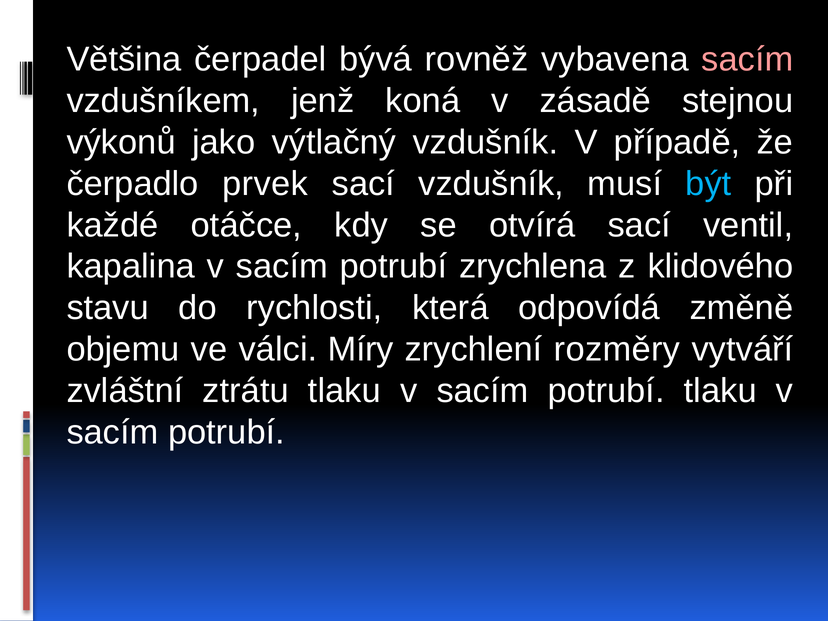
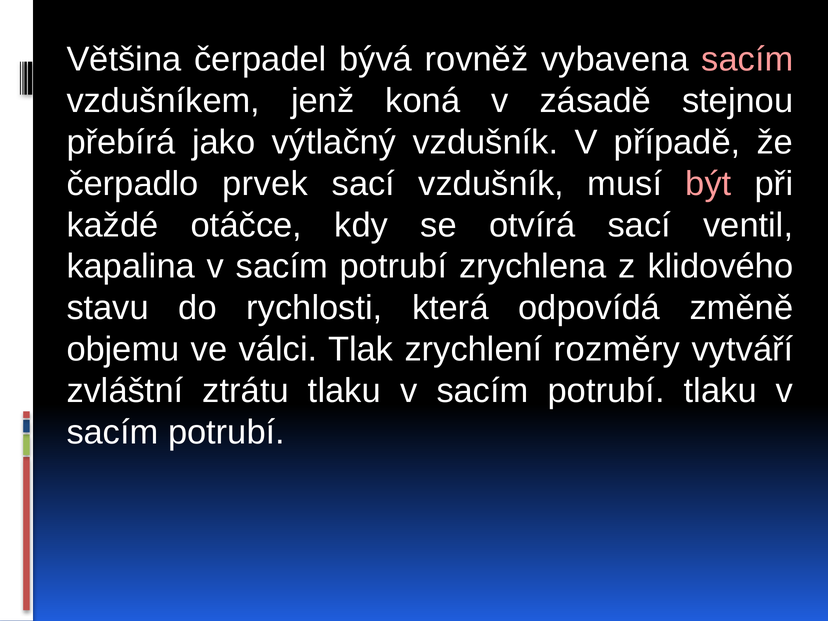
výkonů: výkonů -> přebírá (121, 142)
být colour: light blue -> pink (708, 184)
Míry: Míry -> Tlak (361, 349)
